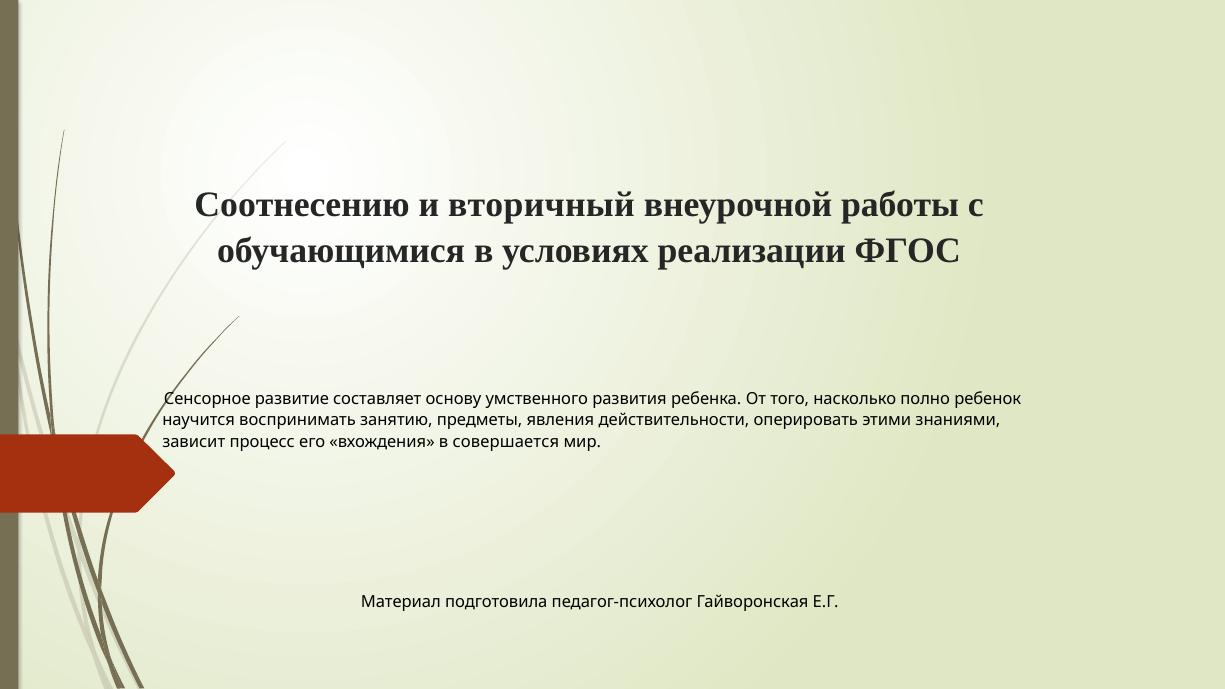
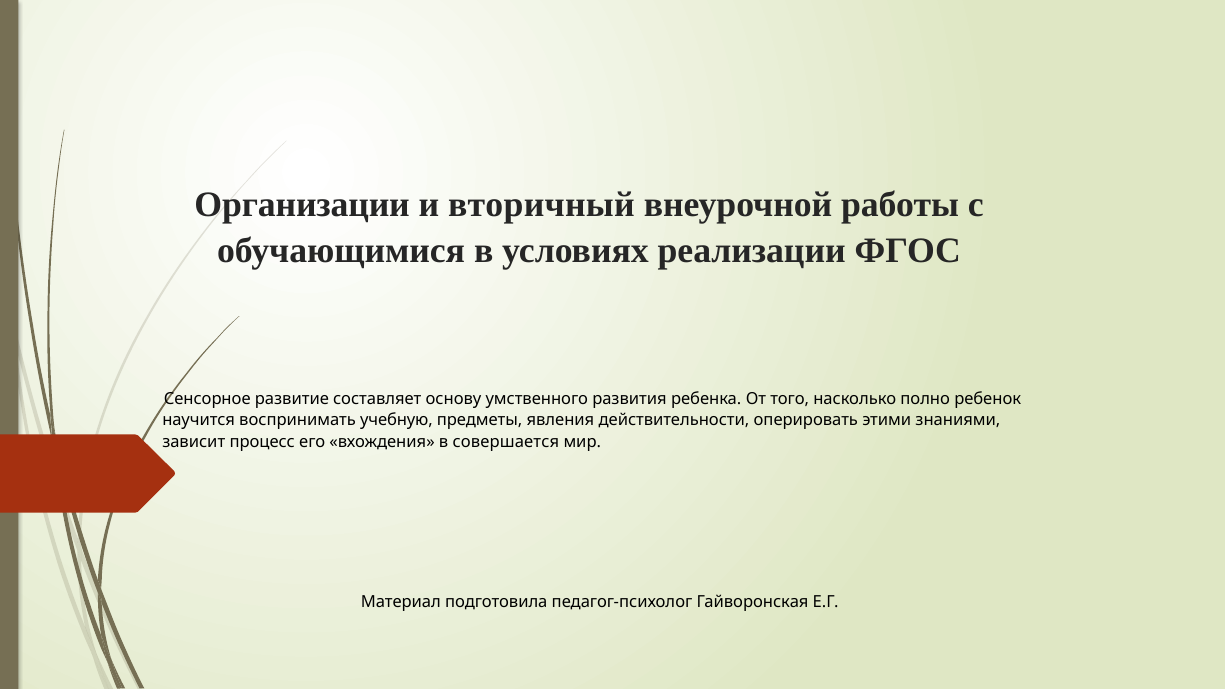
Соотнесению: Соотнесению -> Организации (302, 205)
занятию: занятию -> учебную (396, 420)
